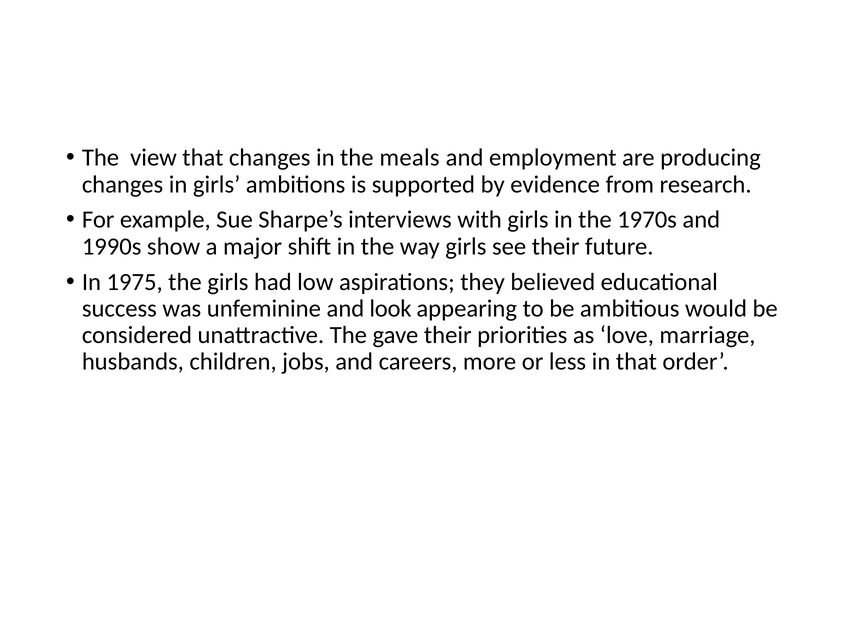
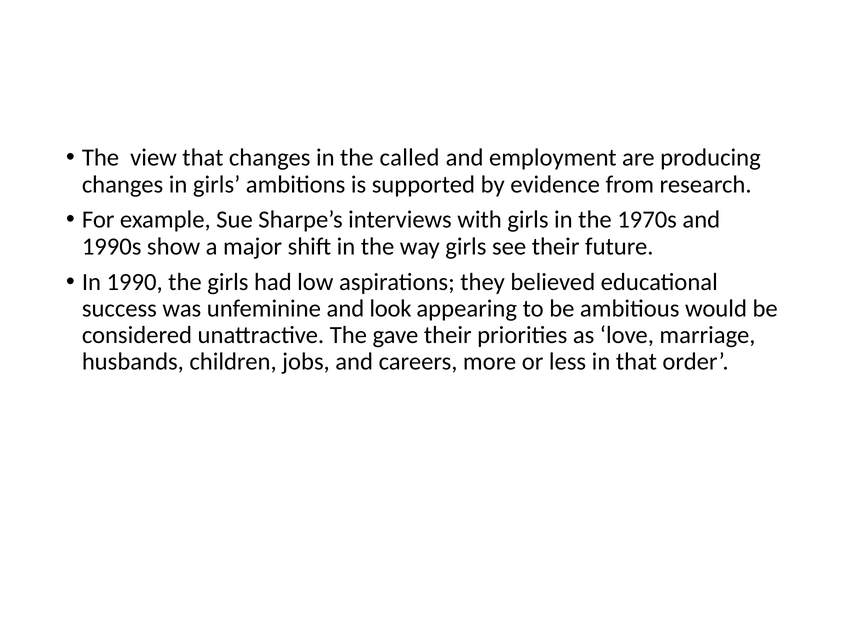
meals: meals -> called (410, 158)
1975: 1975 -> 1990 (135, 282)
